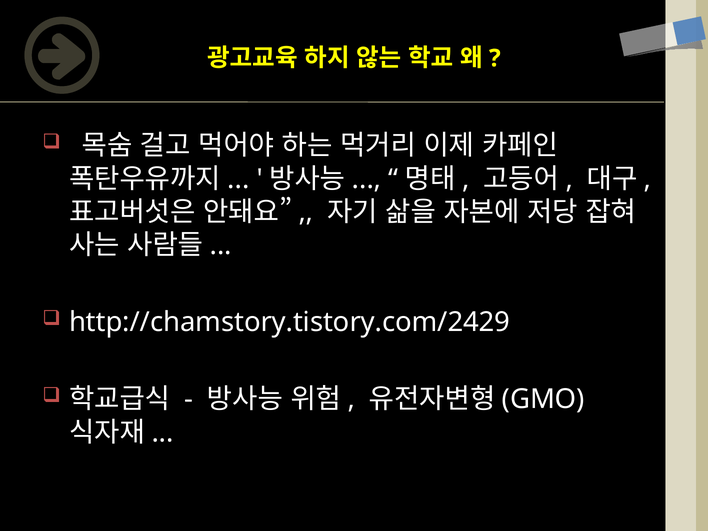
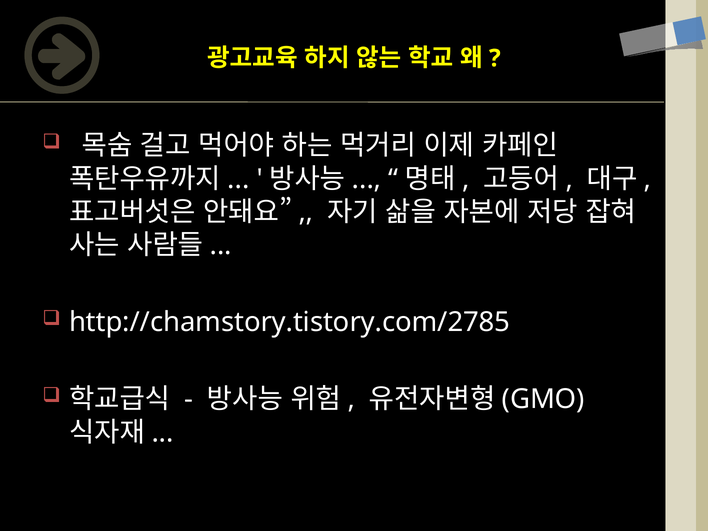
http://chamstory.tistory.com/2429: http://chamstory.tistory.com/2429 -> http://chamstory.tistory.com/2785 (290, 322)
